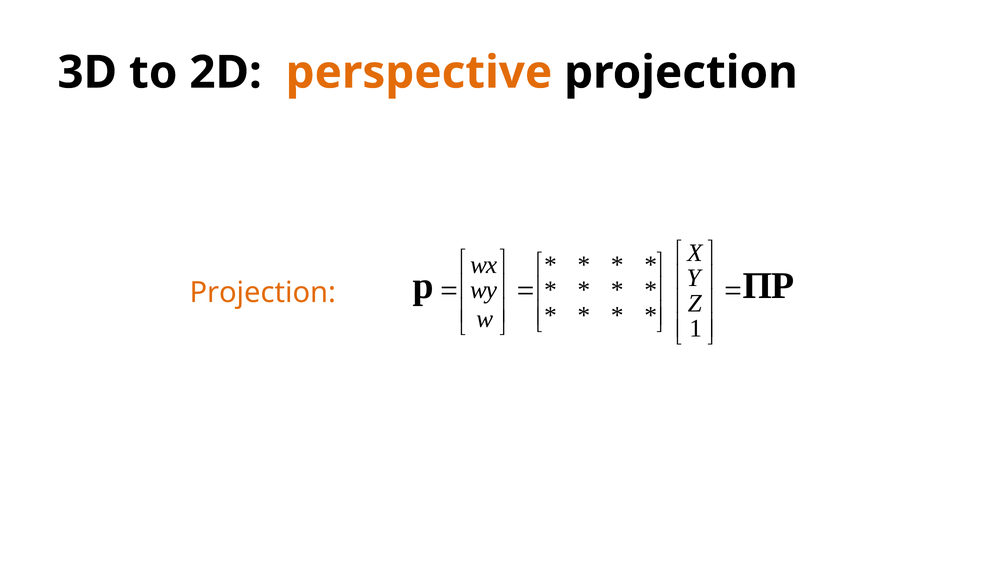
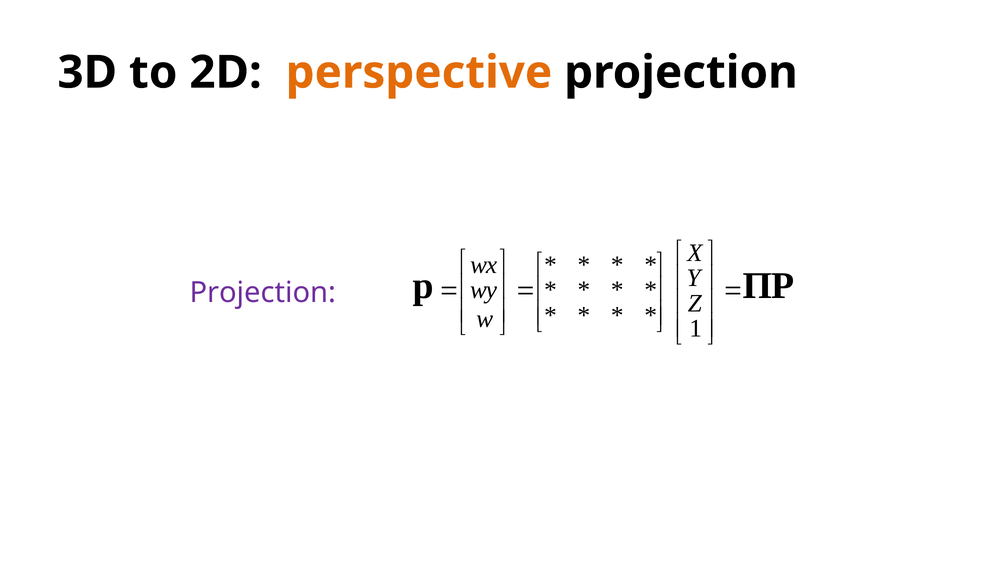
Projection colour: orange -> purple (263, 293)
